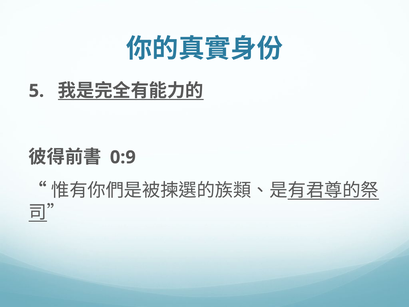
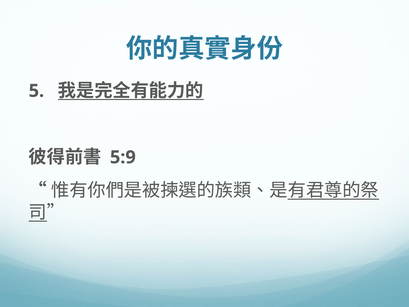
0:9: 0:9 -> 5:9 (123, 157)
